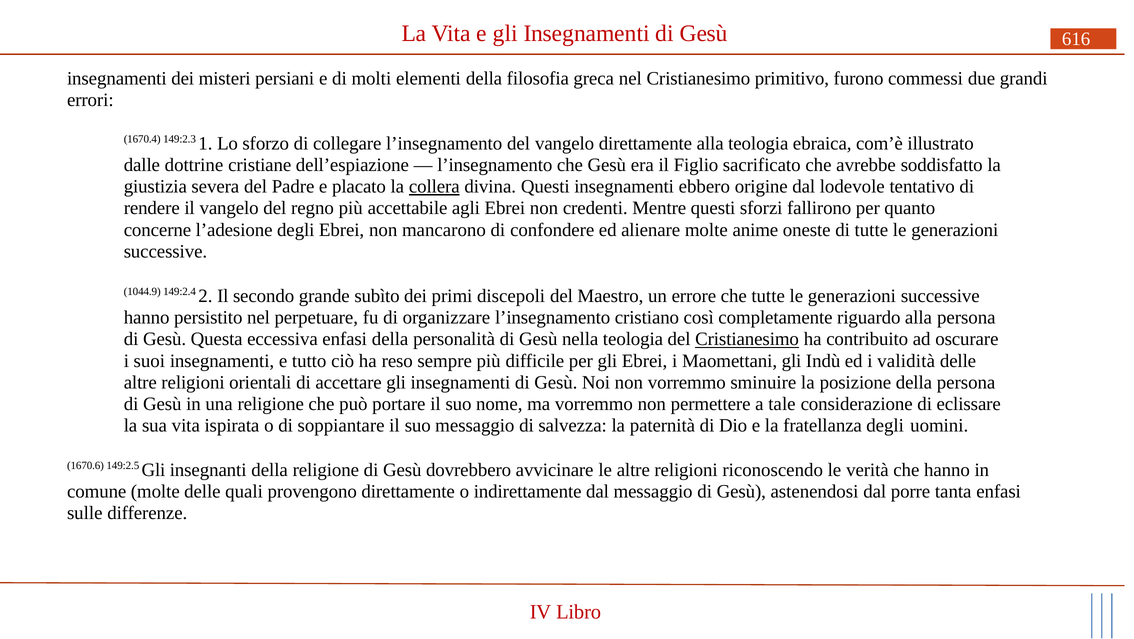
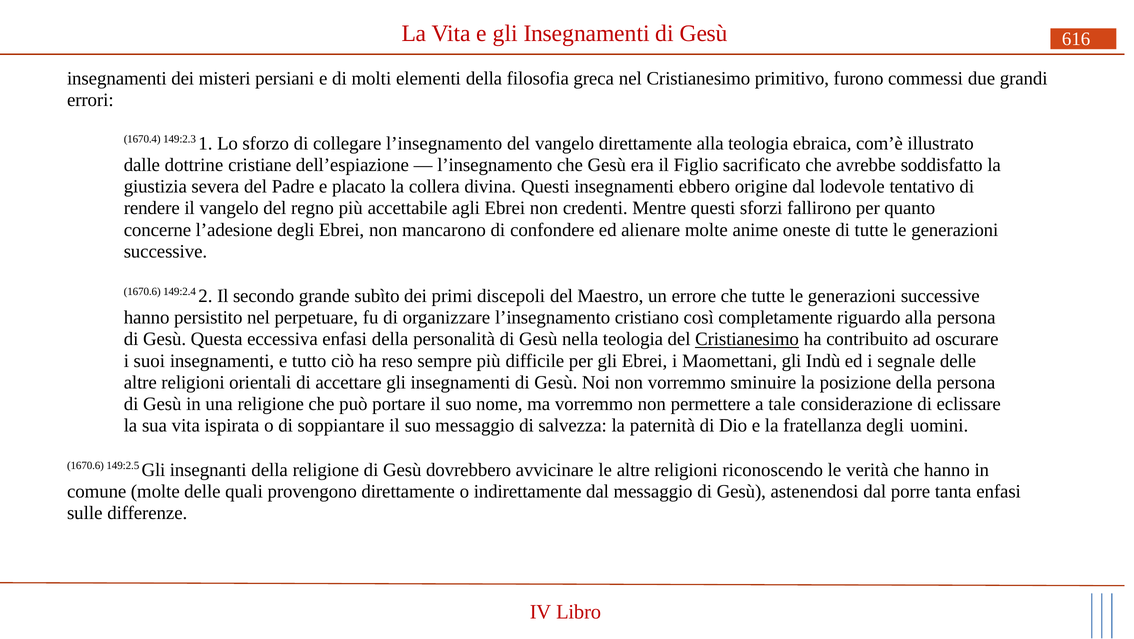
collera underline: present -> none (434, 187)
1044.9: 1044.9 -> 1670.6 (142, 291)
validità: validità -> segnale (906, 361)
